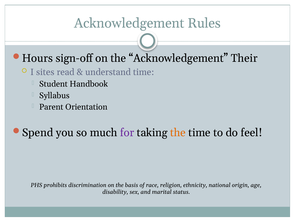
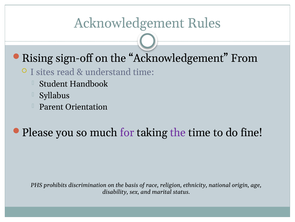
Hours: Hours -> Rising (37, 58)
Their: Their -> From (244, 58)
Spend: Spend -> Please (38, 132)
the colour: orange -> purple (178, 132)
feel: feel -> fine (252, 132)
